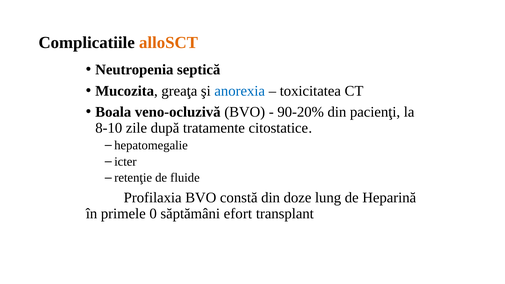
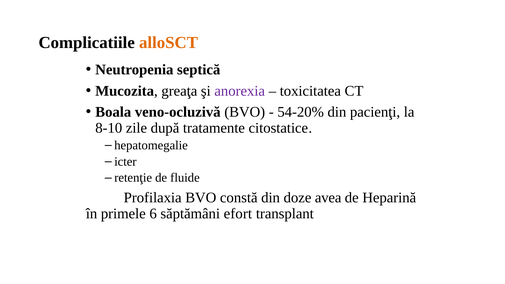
anorexia colour: blue -> purple (240, 91)
90-20%: 90-20% -> 54-20% (301, 112)
lung: lung -> avea (328, 198)
0: 0 -> 6 (153, 214)
